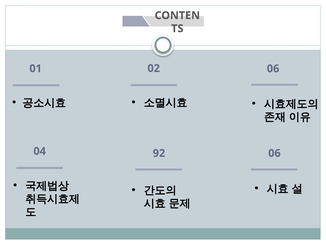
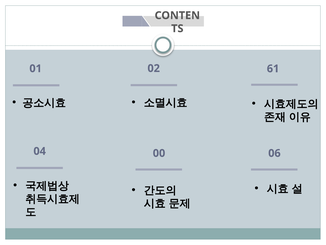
02 06: 06 -> 61 (273, 69)
92: 92 -> 00 (159, 153)
